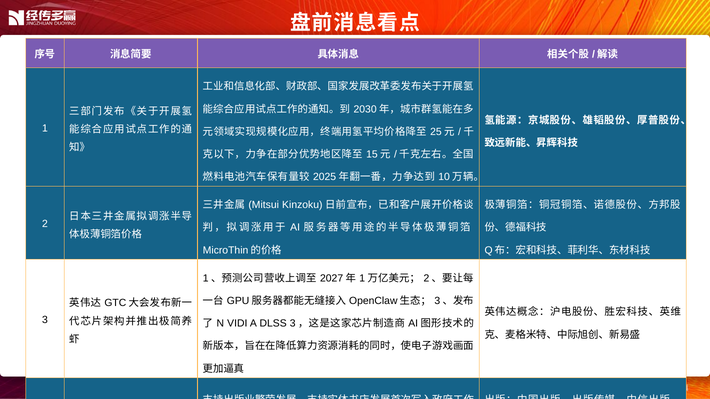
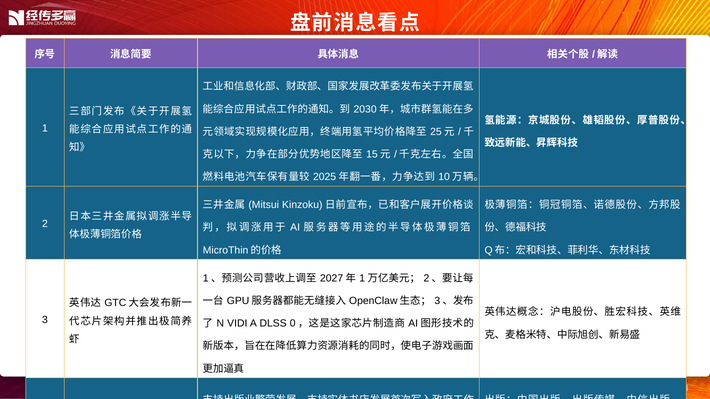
DLSS 3: 3 -> 0 (293, 324)
